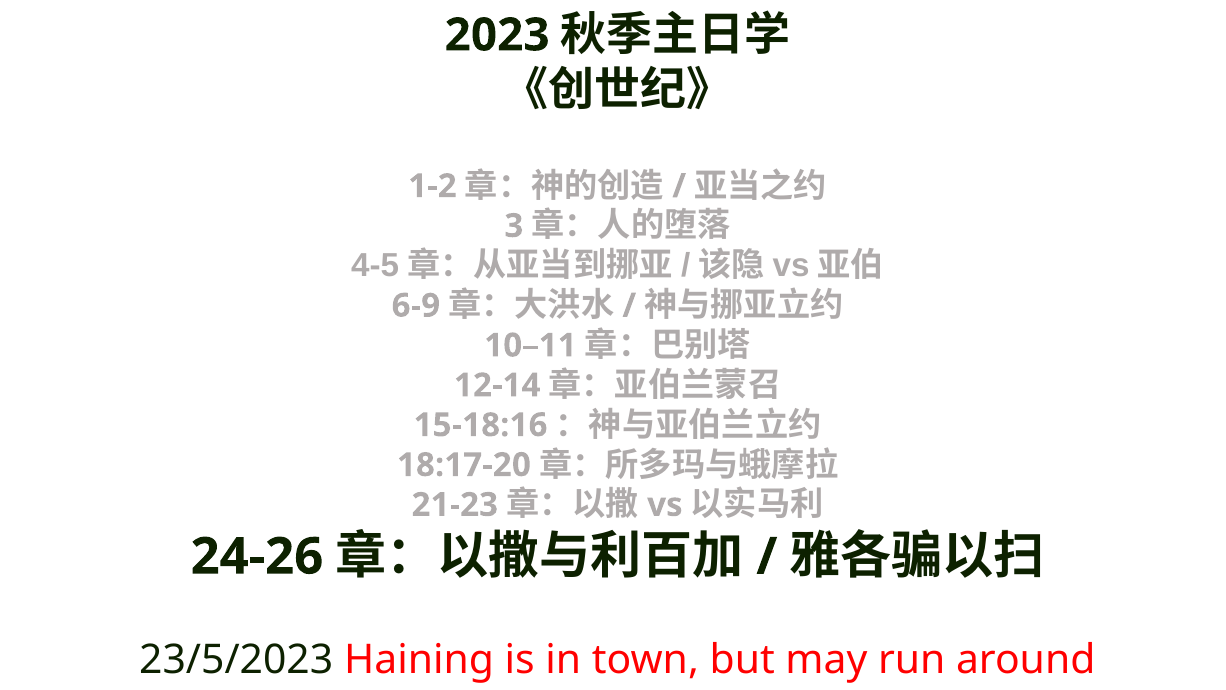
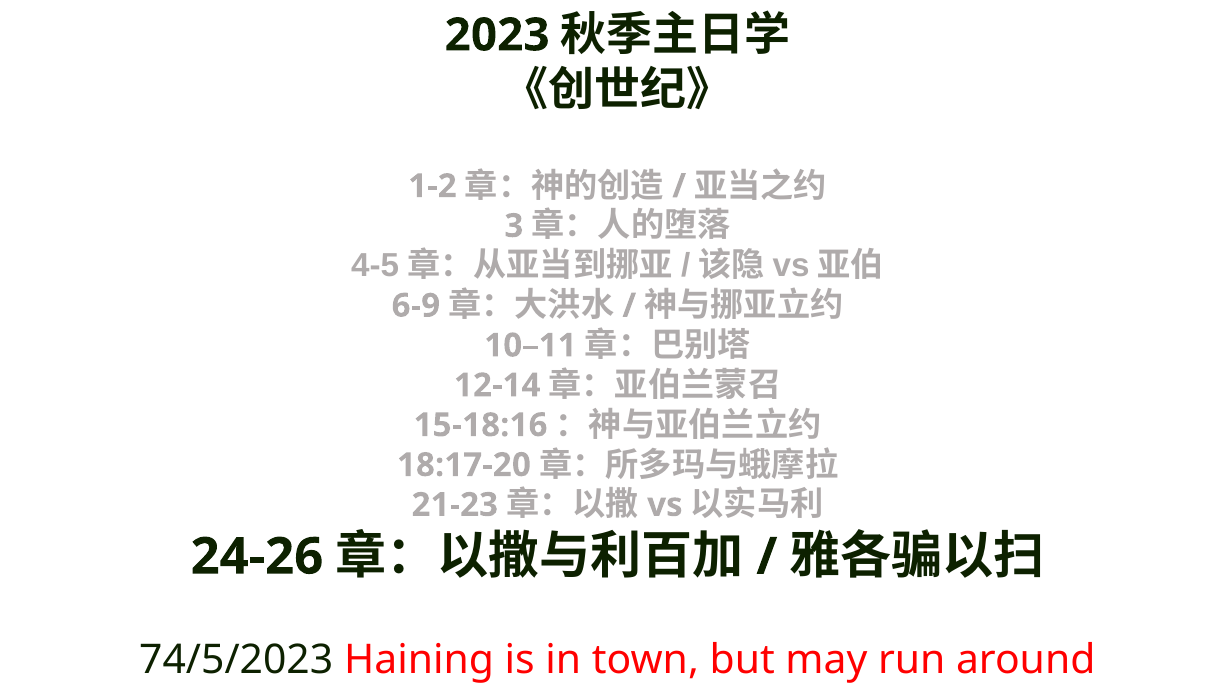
23/5/2023: 23/5/2023 -> 74/5/2023 (236, 660)
